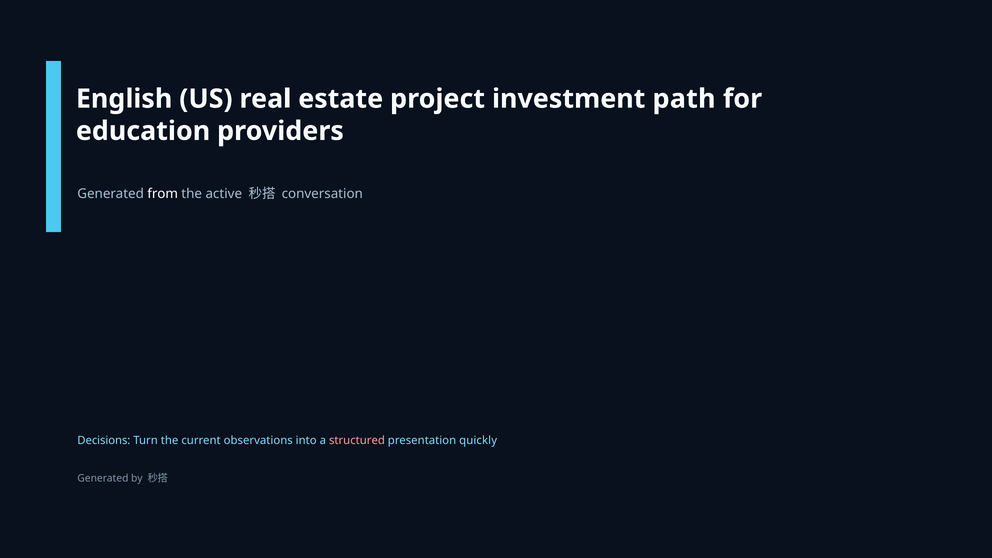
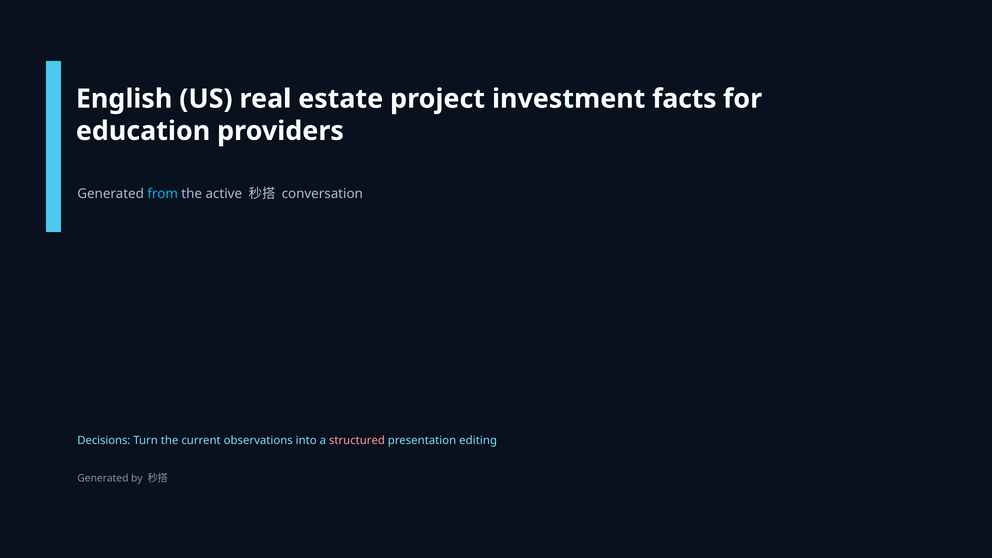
path: path -> facts (684, 99)
from colour: white -> light blue (163, 194)
quickly: quickly -> editing (478, 440)
